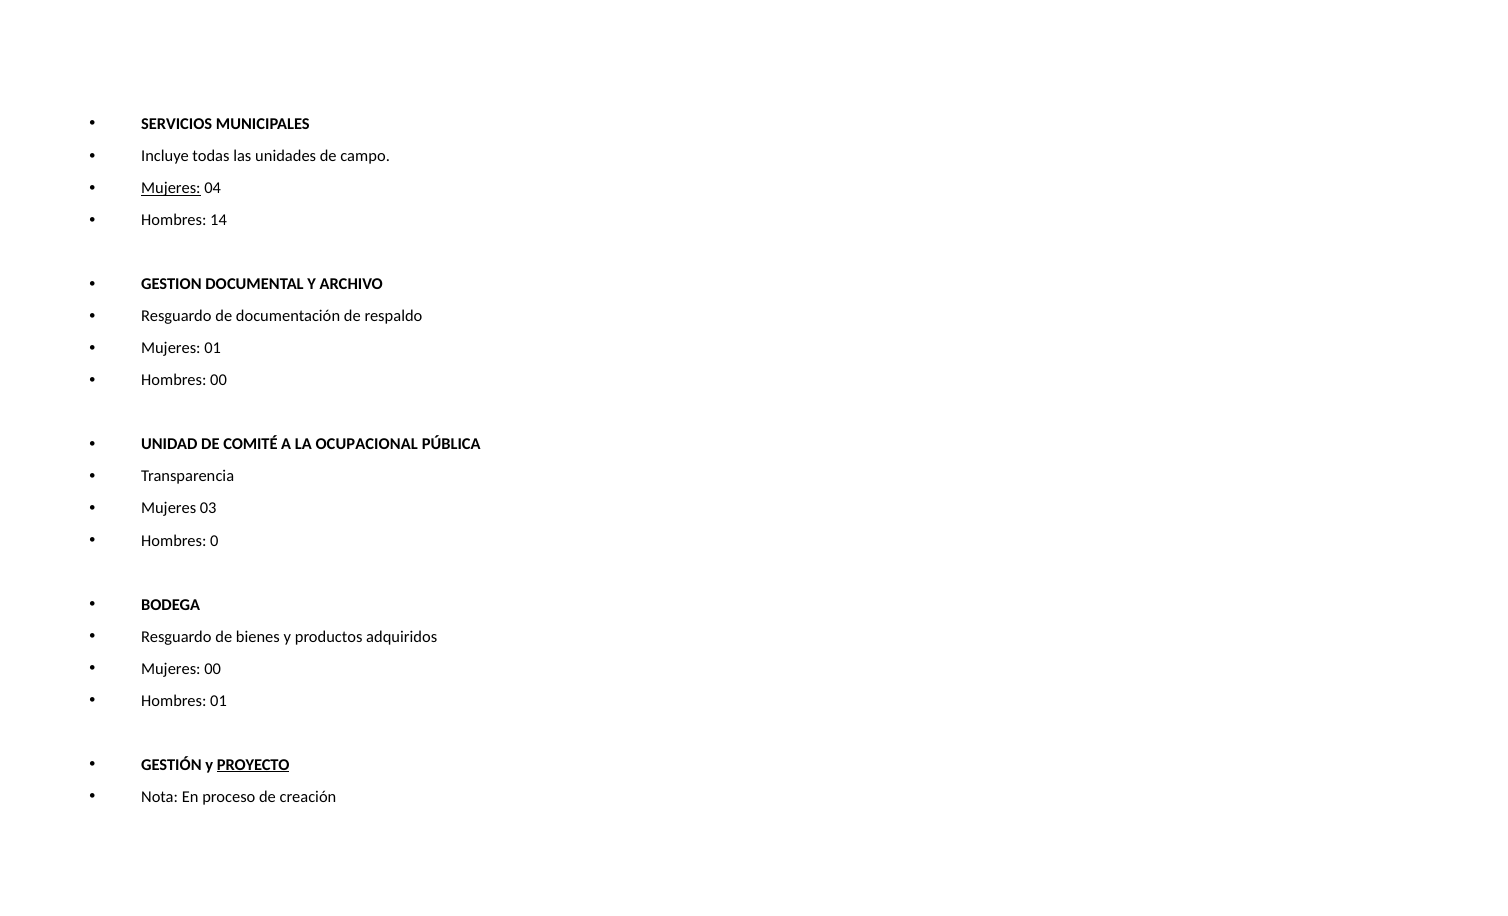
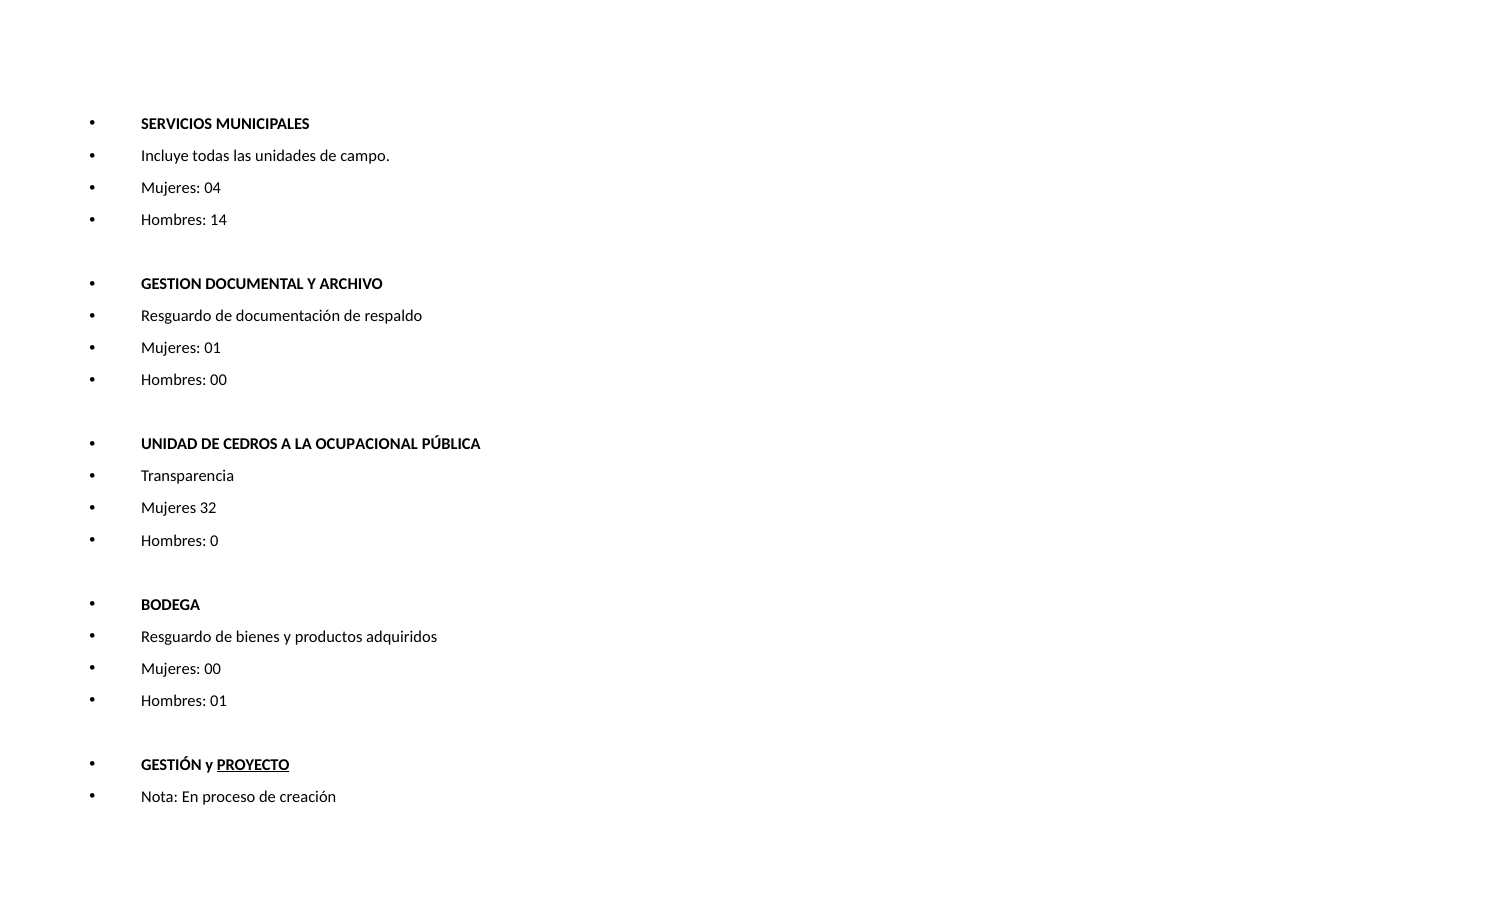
Mujeres underline: present -> none (171, 188)
COMITÉ: COMITÉ -> CEDROS (250, 444)
03: 03 -> 32 (208, 508)
